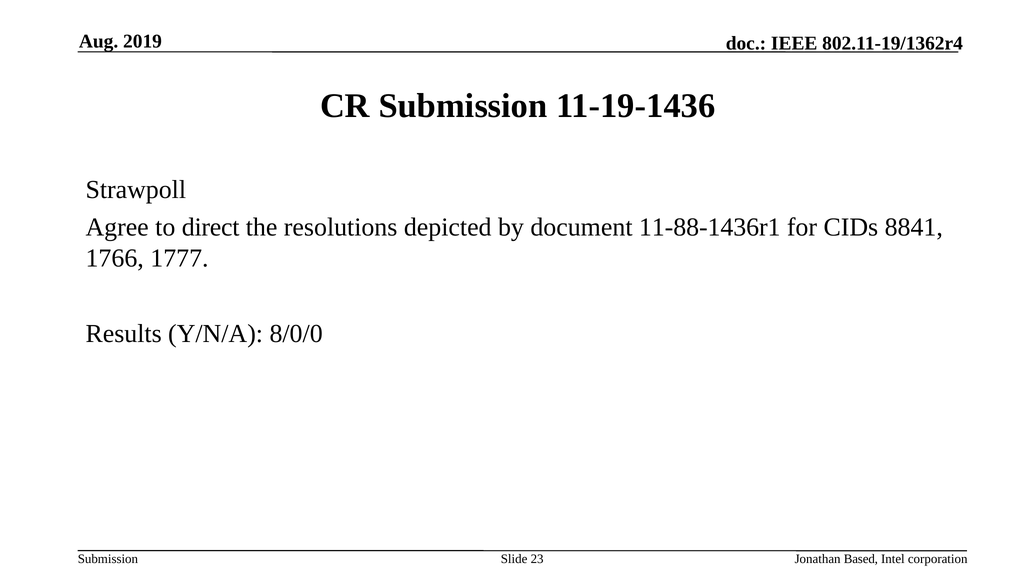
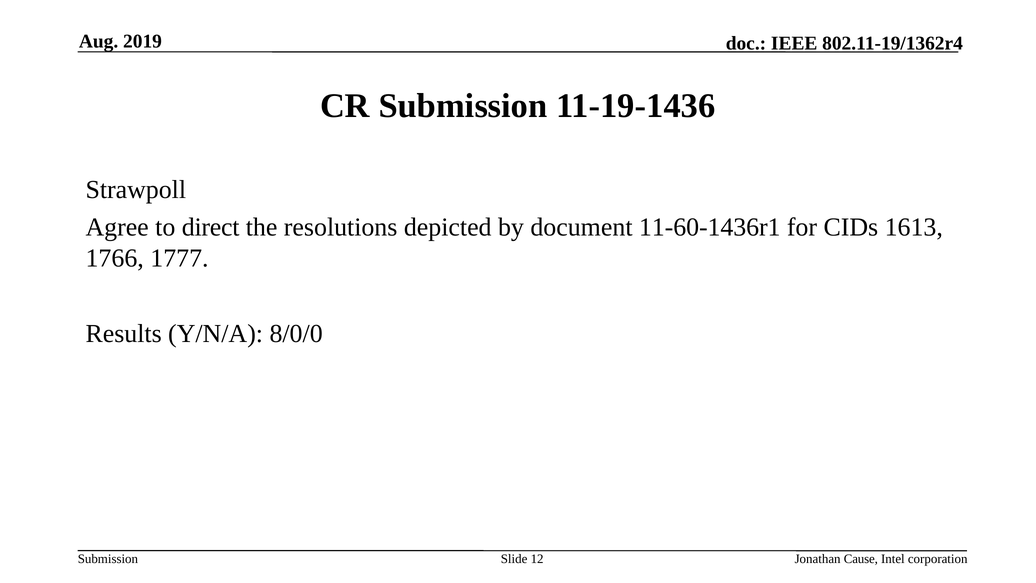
11-88-1436r1: 11-88-1436r1 -> 11-60-1436r1 (710, 227)
8841: 8841 -> 1613 (914, 227)
23: 23 -> 12 (537, 559)
Based: Based -> Cause (861, 559)
